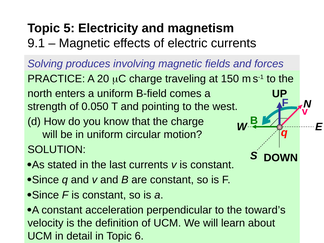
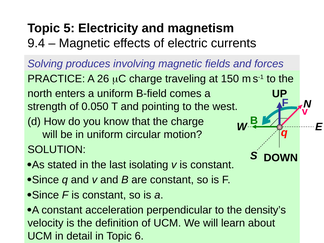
9.1: 9.1 -> 9.4 (36, 43)
20: 20 -> 26 (103, 79)
last currents: currents -> isolating (149, 165)
toward’s: toward’s -> density’s (265, 210)
